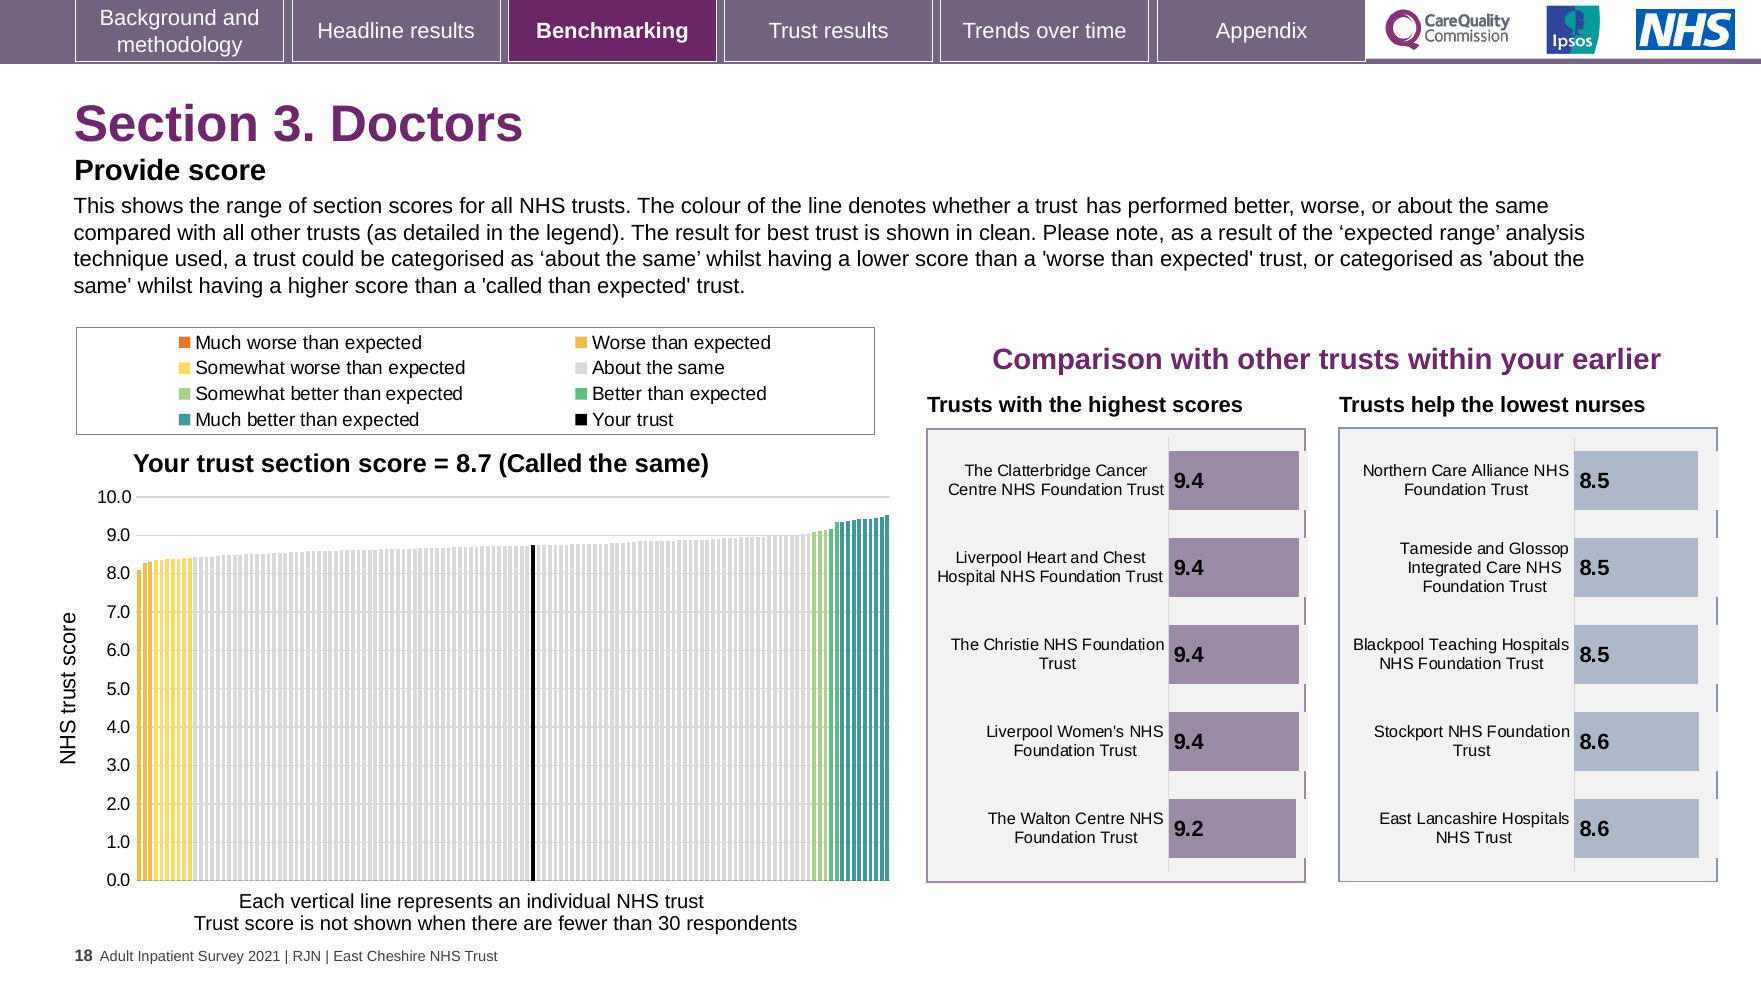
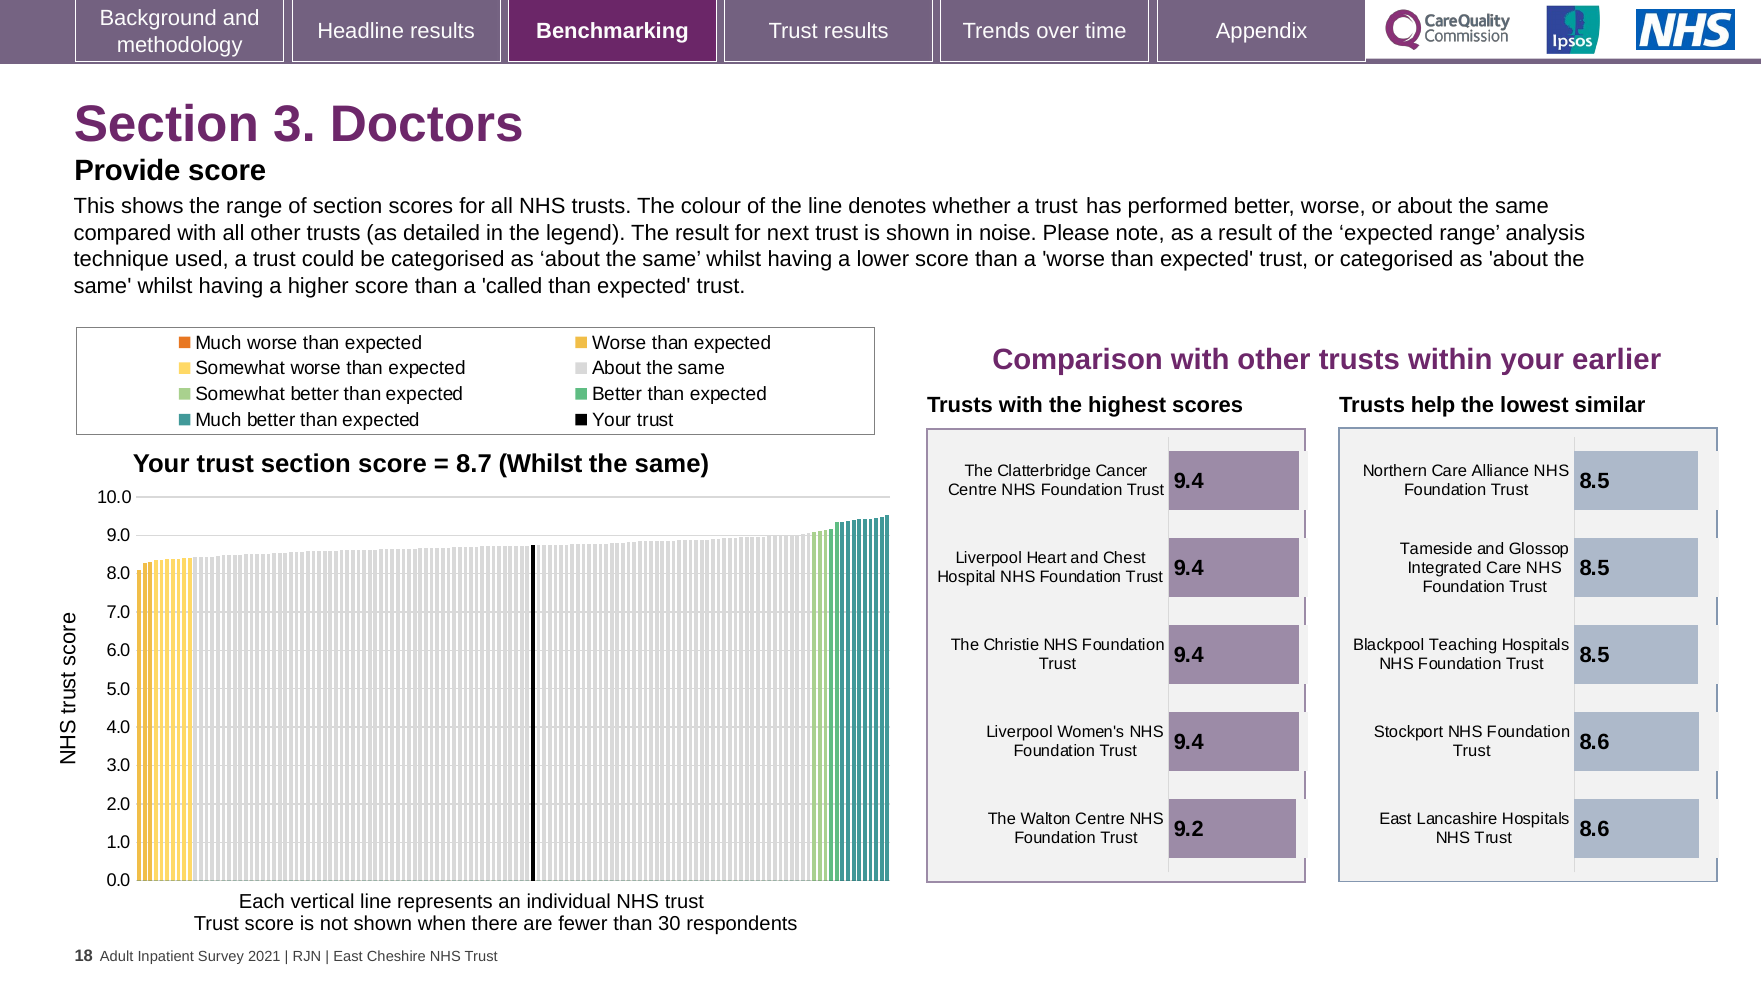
best: best -> next (788, 233)
clean: clean -> noise (1008, 233)
nurses: nurses -> similar (1610, 405)
8.7 Called: Called -> Whilst (541, 464)
